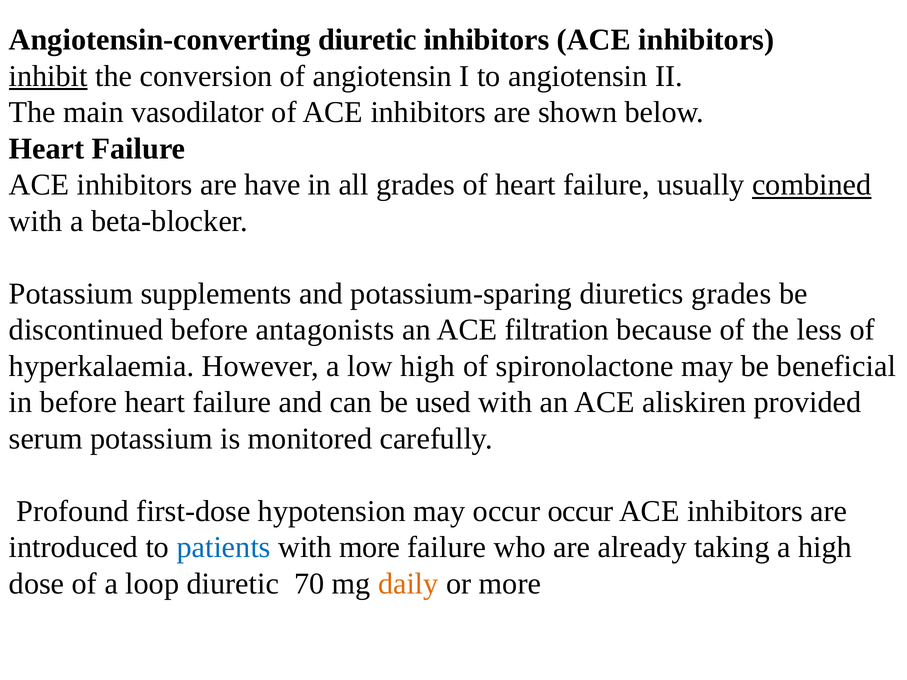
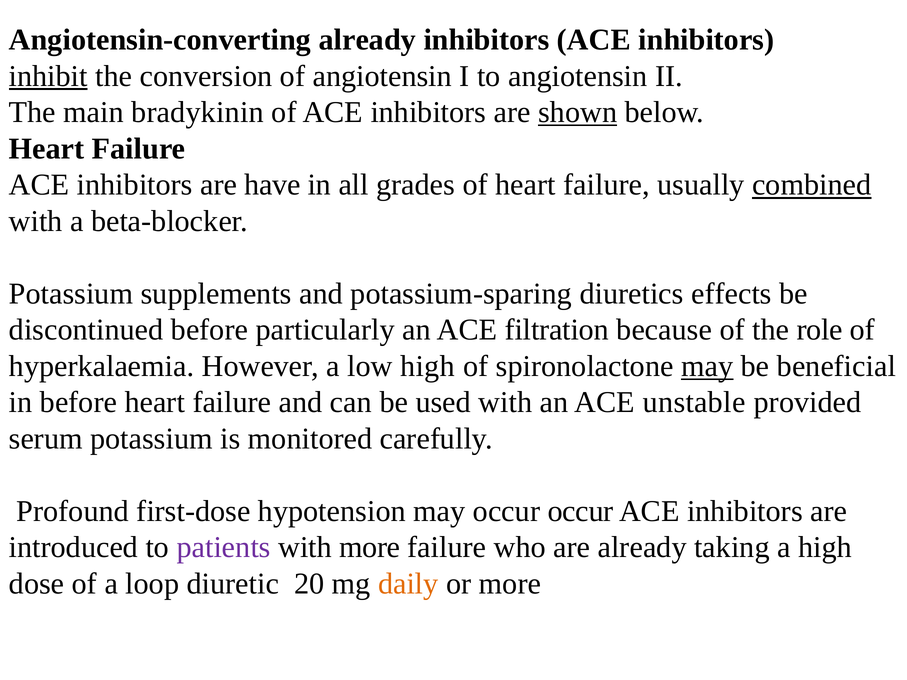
Angiotensin-converting diuretic: diuretic -> already (367, 40)
vasodilator: vasodilator -> bradykinin (197, 112)
shown underline: none -> present (578, 112)
diuretics grades: grades -> effects (731, 294)
antagonists: antagonists -> particularly (325, 330)
less: less -> role (820, 330)
may underline: none -> present (707, 366)
aliskiren: aliskiren -> unstable (694, 403)
patients colour: blue -> purple (224, 548)
70: 70 -> 20 (309, 584)
